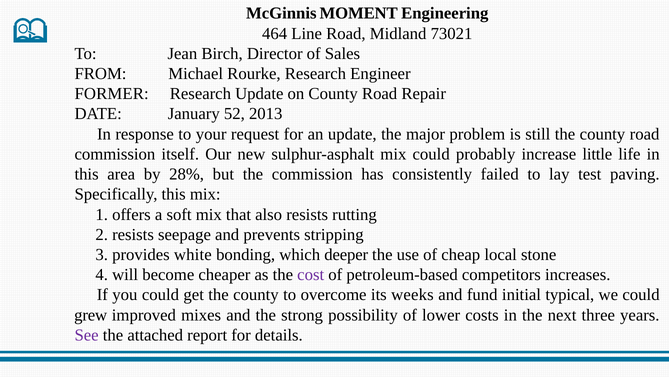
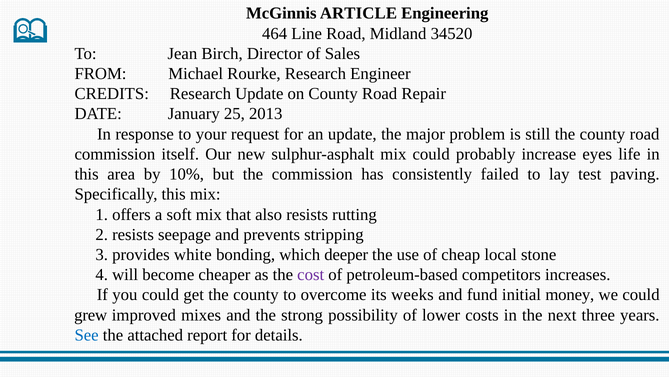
MOMENT: MOMENT -> ARTICLE (358, 13)
73021: 73021 -> 34520 (452, 33)
FORMER: FORMER -> CREDITS (112, 94)
52: 52 -> 25 (234, 114)
little: little -> eyes (597, 154)
28%: 28% -> 10% (187, 174)
typical: typical -> money (570, 294)
See colour: purple -> blue (87, 335)
